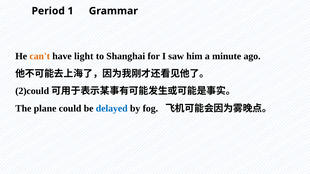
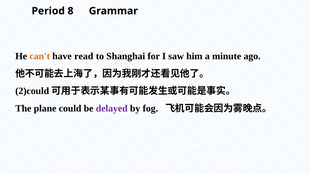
1: 1 -> 8 (71, 11)
light: light -> read (84, 56)
delayed colour: blue -> purple (112, 109)
